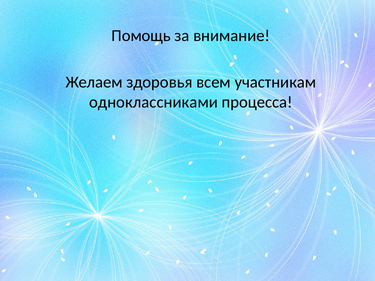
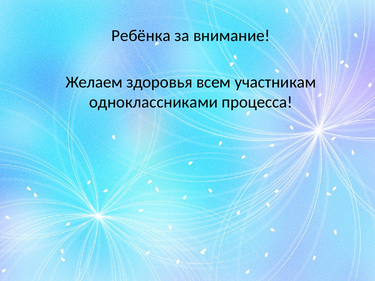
Помощь: Помощь -> Ребёнка (141, 36)
